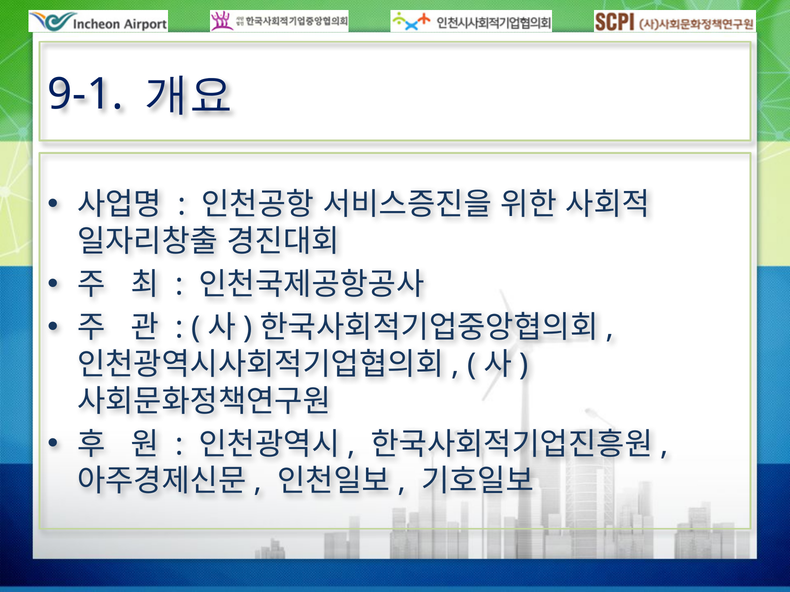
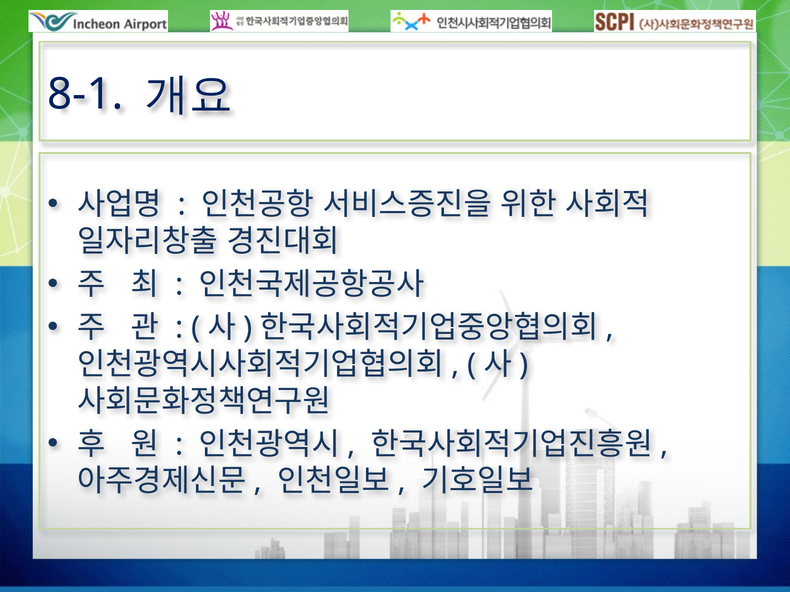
9-1: 9-1 -> 8-1 (85, 94)
